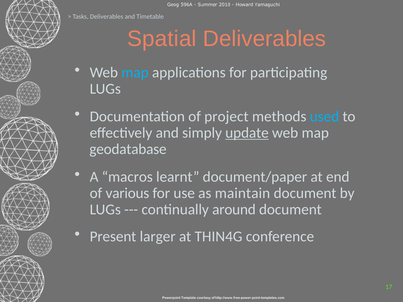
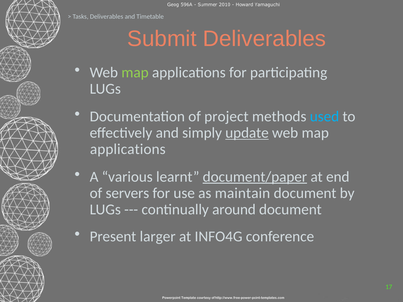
Spatial: Spatial -> Submit (162, 39)
map colour: light blue -> light green (135, 73)
geodatabase: geodatabase -> applications (128, 149)
macros: macros -> various (127, 177)
document/paper underline: none -> present (255, 177)
various: various -> servers (127, 193)
THIN4G: THIN4G -> INFO4G (219, 237)
